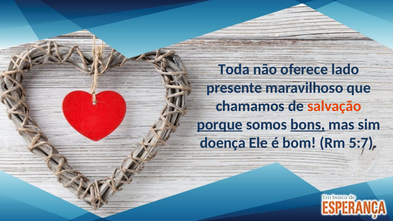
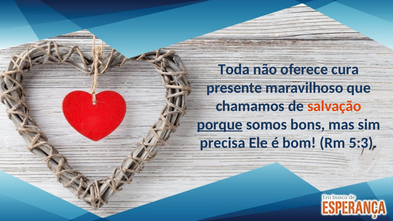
lado: lado -> cura (345, 69)
bons underline: present -> none (308, 125)
doença: doença -> precisa (223, 143)
5:7: 5:7 -> 5:3 (363, 143)
